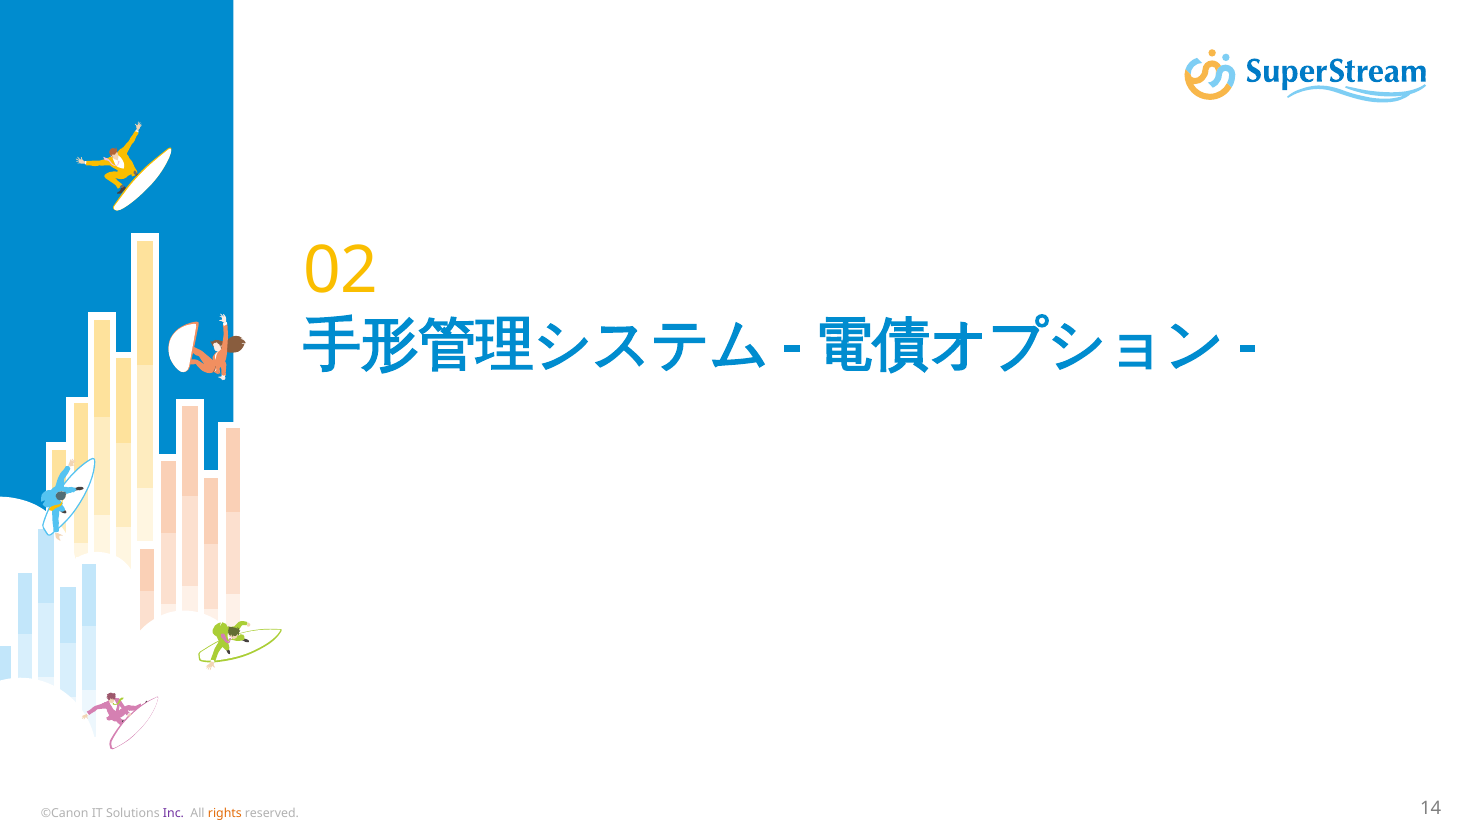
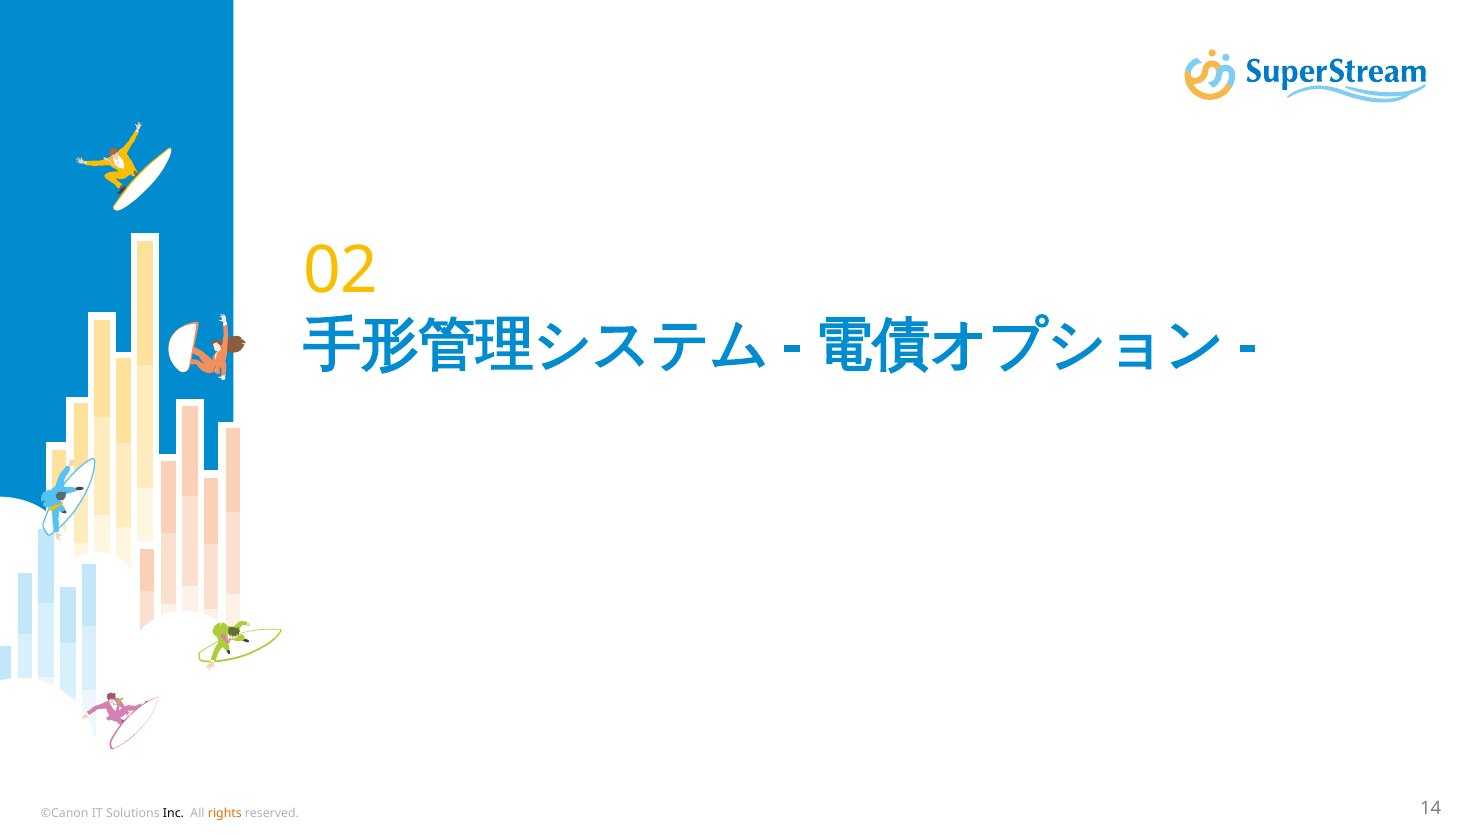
Inc colour: purple -> black (173, 813)
